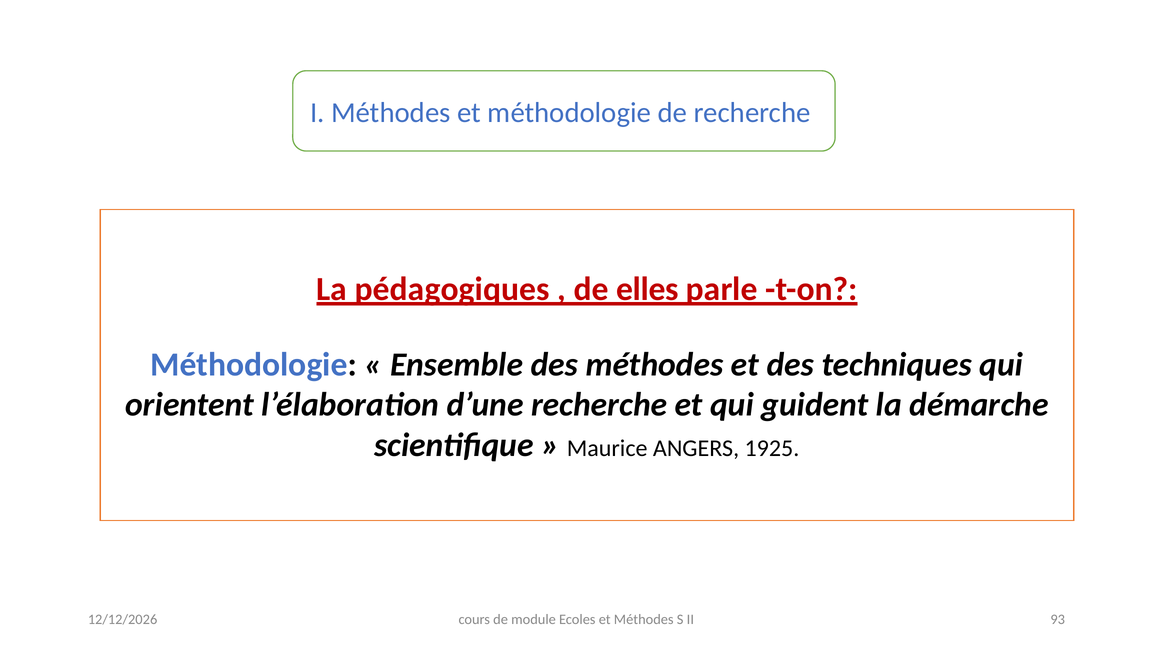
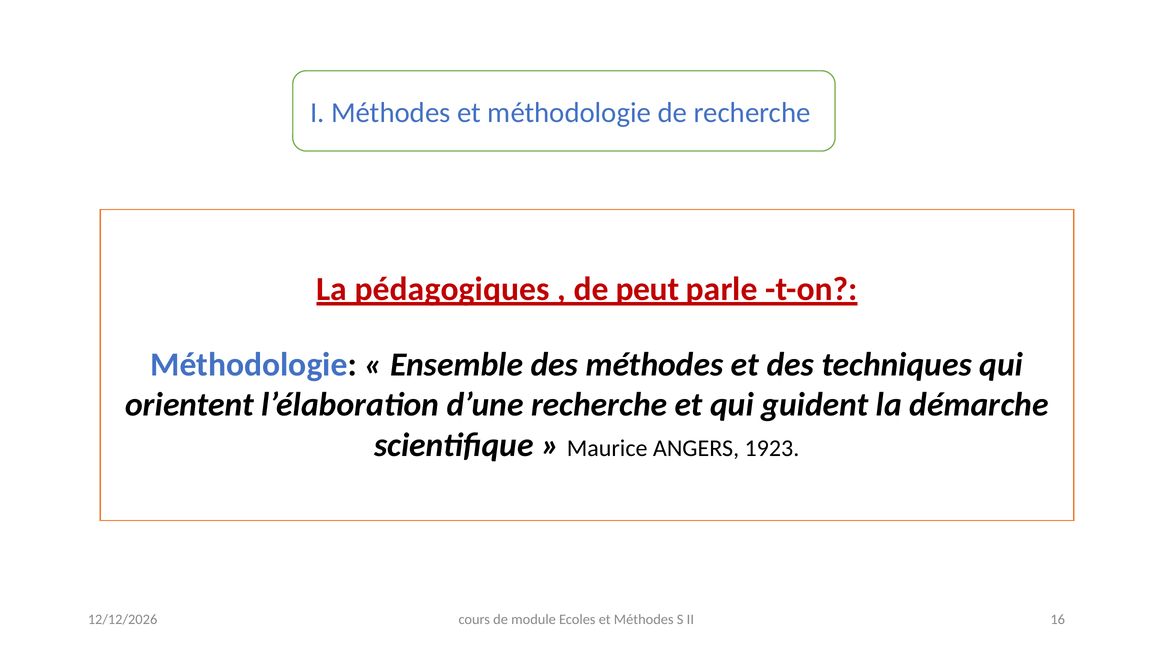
elles: elles -> peut (647, 289)
1925: 1925 -> 1923 (772, 448)
93: 93 -> 16 (1058, 619)
